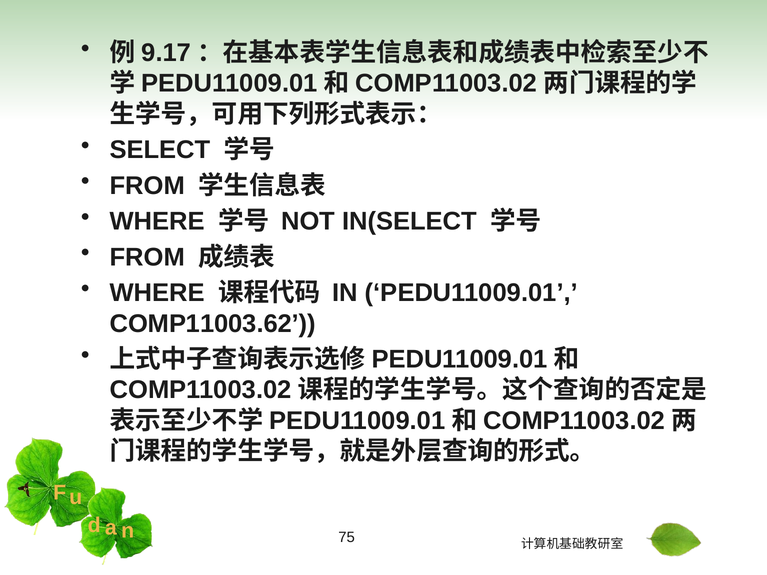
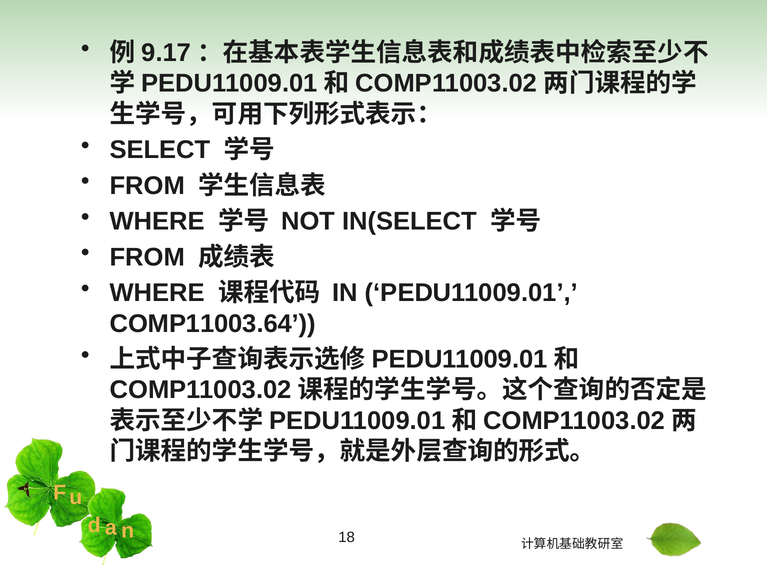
COMP11003.62: COMP11003.62 -> COMP11003.64 (213, 324)
75: 75 -> 18 (347, 538)
